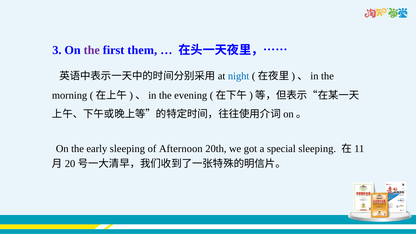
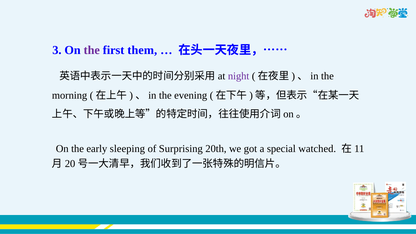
night colour: blue -> purple (239, 76)
Afternoon: Afternoon -> Surprising (181, 149)
special sleeping: sleeping -> watched (317, 149)
